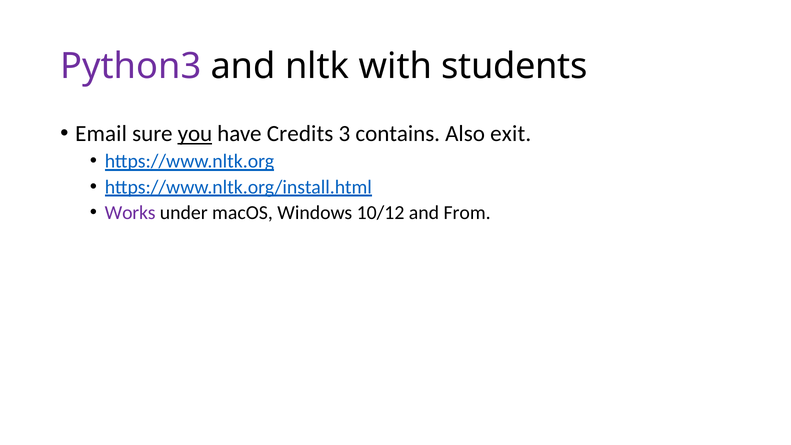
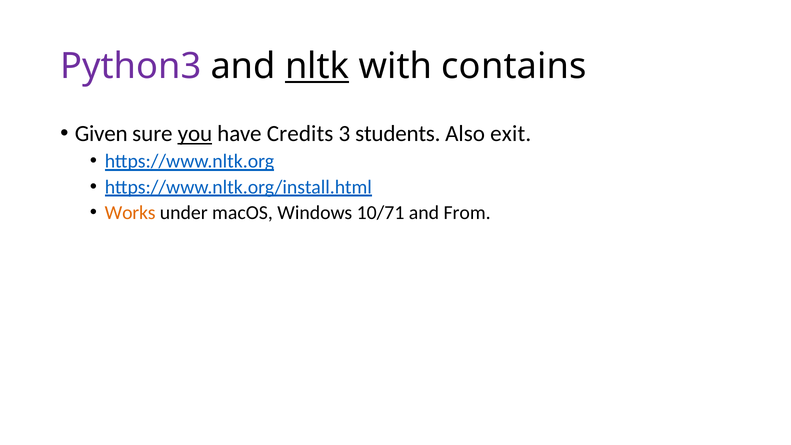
nltk underline: none -> present (317, 66)
students: students -> contains (514, 66)
Email: Email -> Given (101, 134)
contains: contains -> students (398, 134)
Works colour: purple -> orange (130, 213)
10/12: 10/12 -> 10/71 (381, 213)
